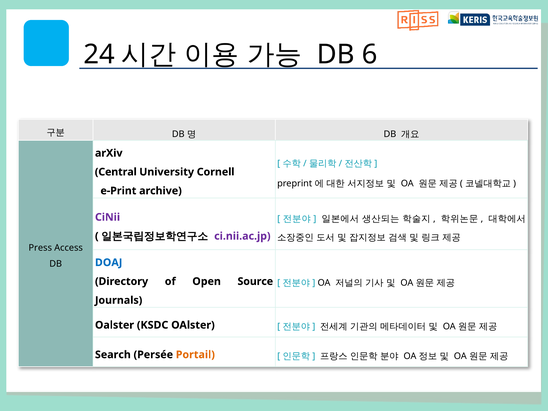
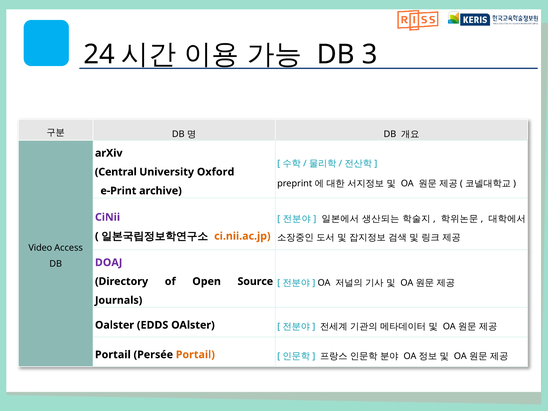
6: 6 -> 3 (370, 54)
Cornell: Cornell -> Oxford (216, 172)
ci.nii.ac.jp colour: purple -> orange (242, 236)
Press: Press -> Video (40, 248)
DOAJ colour: blue -> purple (109, 263)
KSDC: KSDC -> EDDS (153, 325)
Search: Search -> Portail (113, 355)
